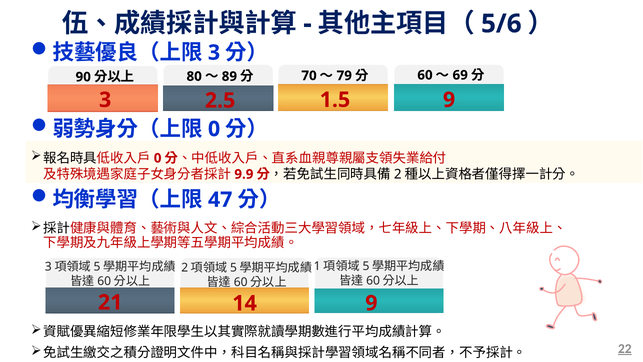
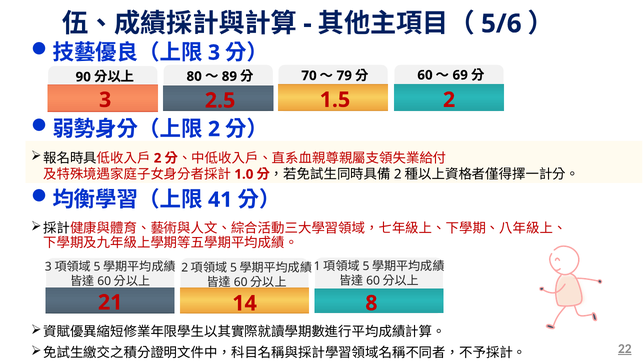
1.5 9: 9 -> 2 (449, 100)
0: 0 -> 2 (214, 129)
0: 0 -> 2 (158, 158)
9.9: 9.9 -> 1.0 (244, 174)
47: 47 -> 41 (220, 200)
14 9: 9 -> 8 (371, 303)
